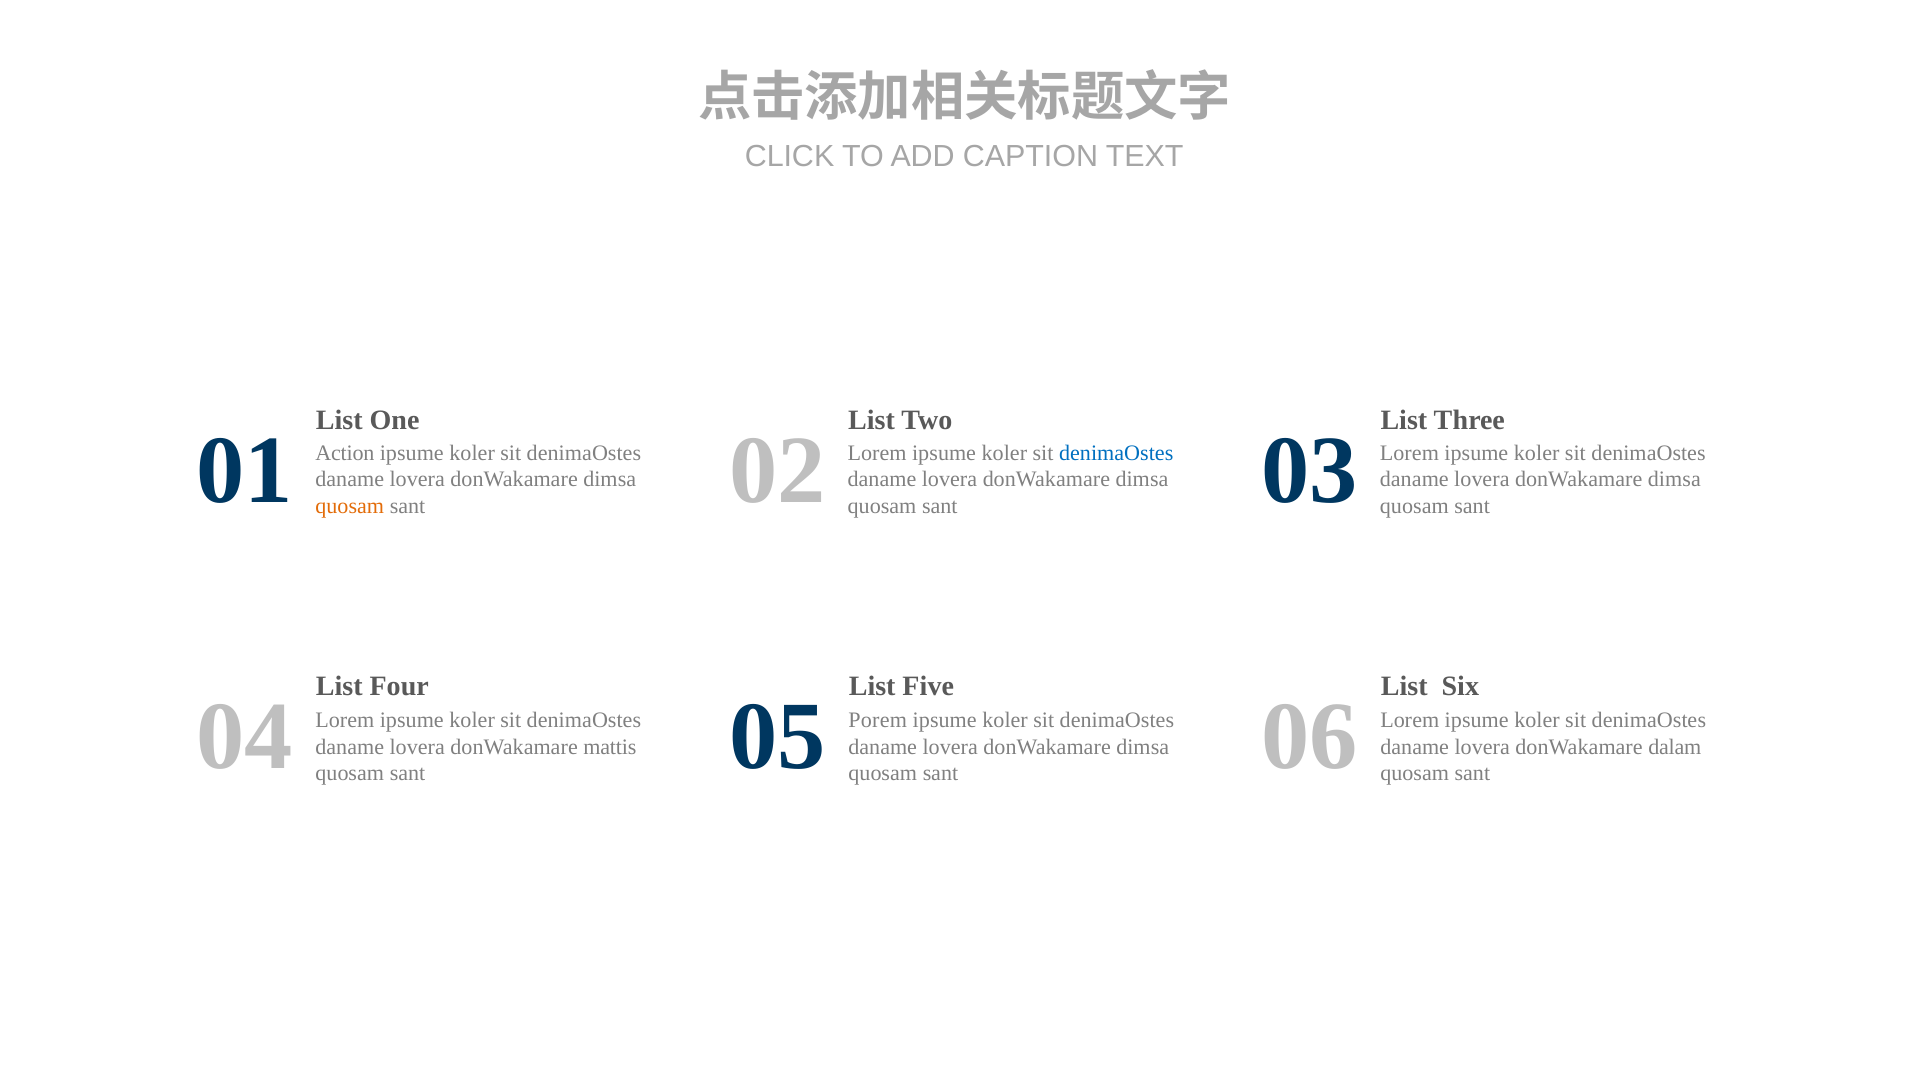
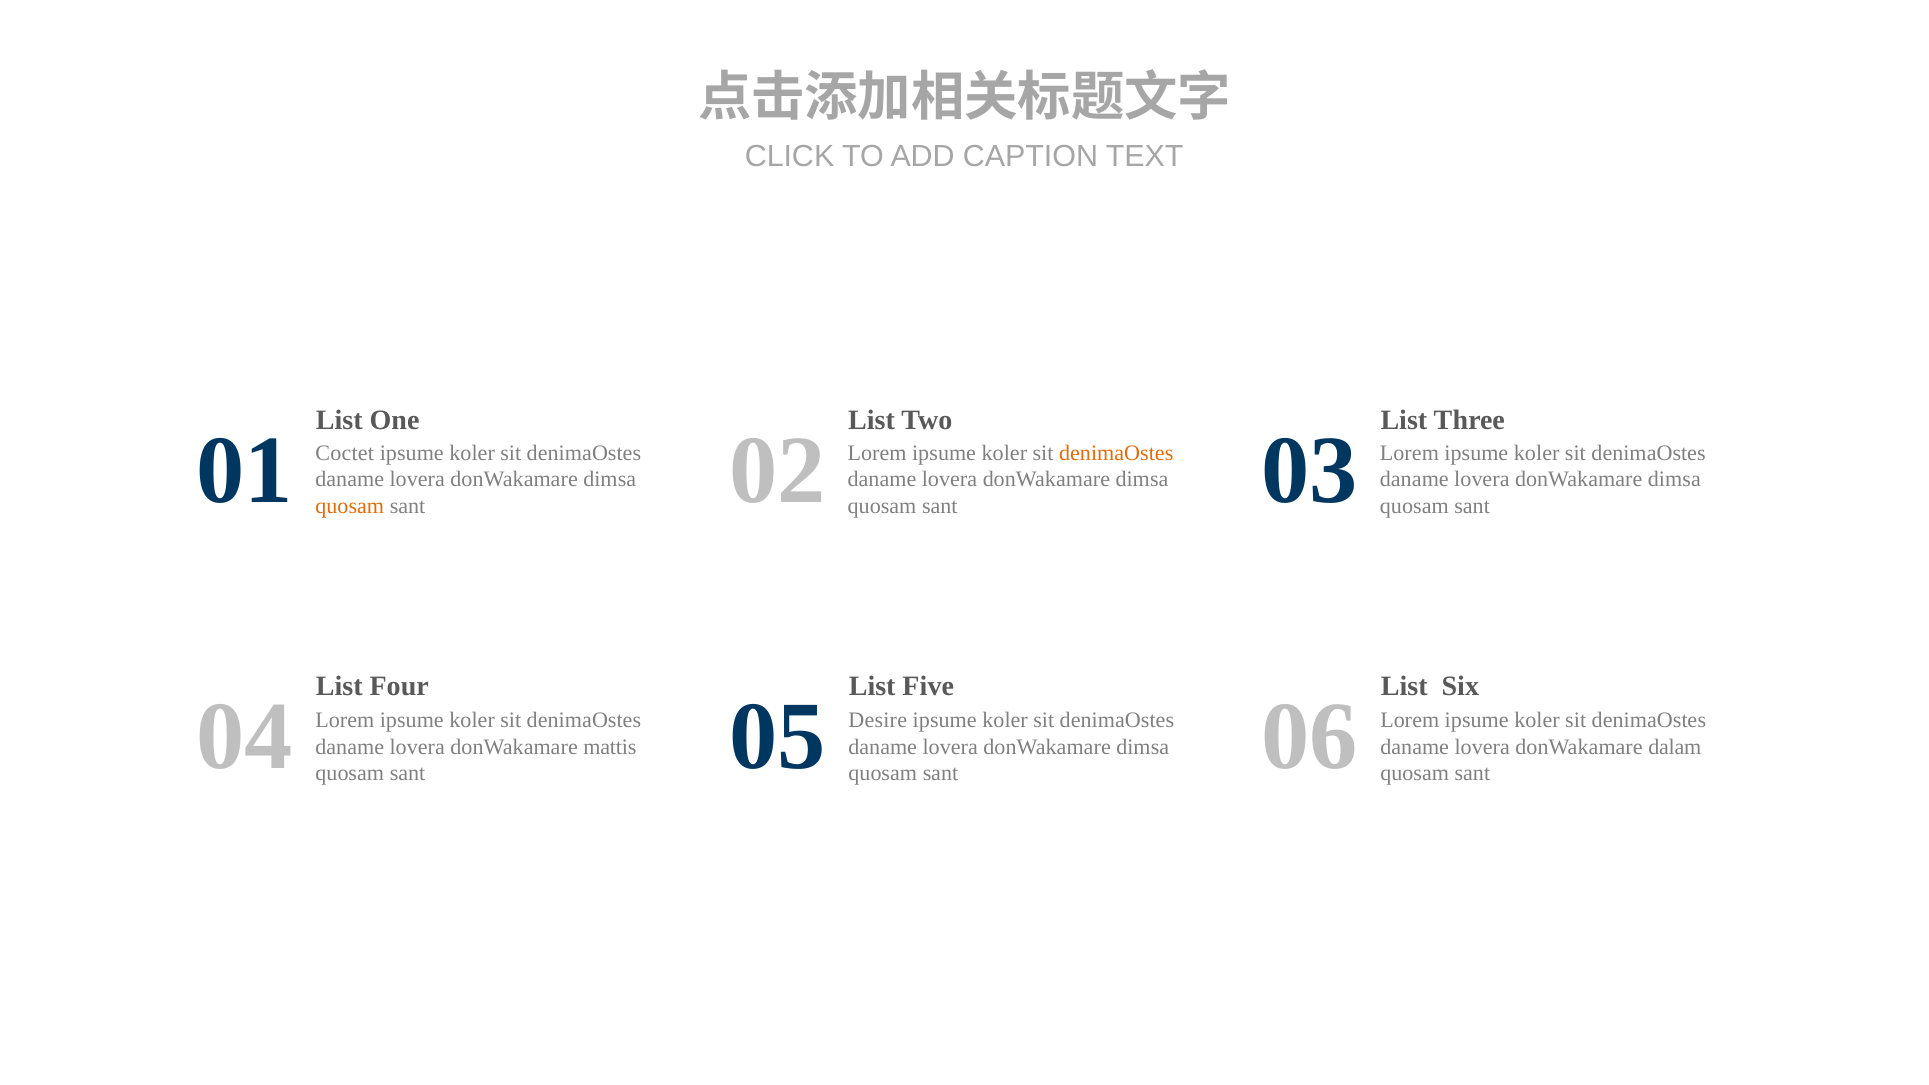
Action: Action -> Coctet (345, 453)
denimaOstes colour: blue -> orange (1116, 453)
Porem: Porem -> Desire (878, 721)
